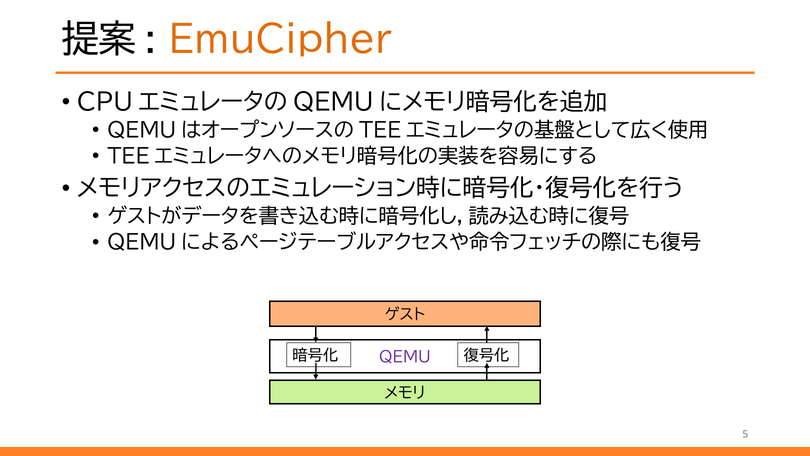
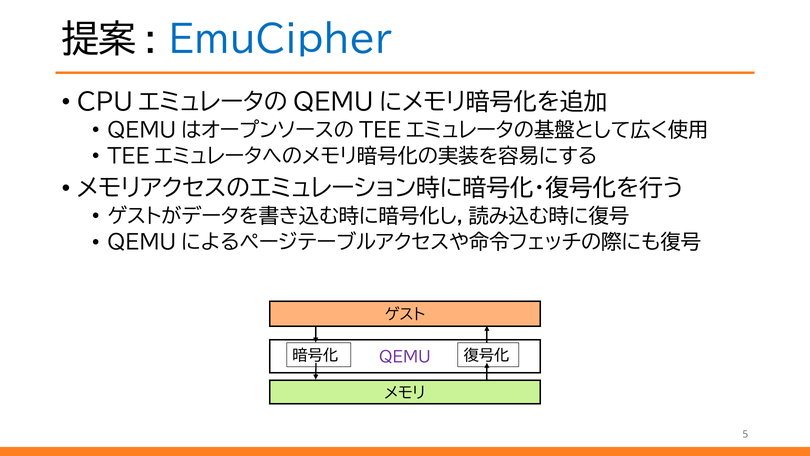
EmuCipher colour: orange -> blue (280, 40)
